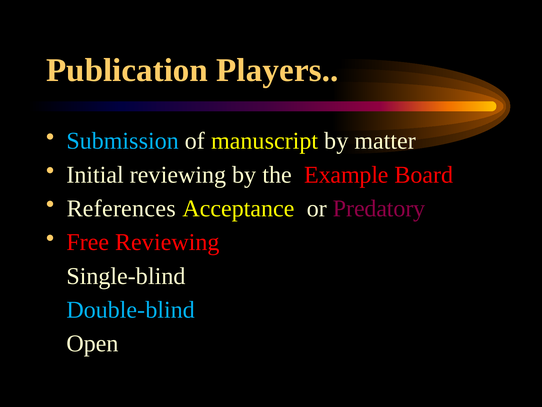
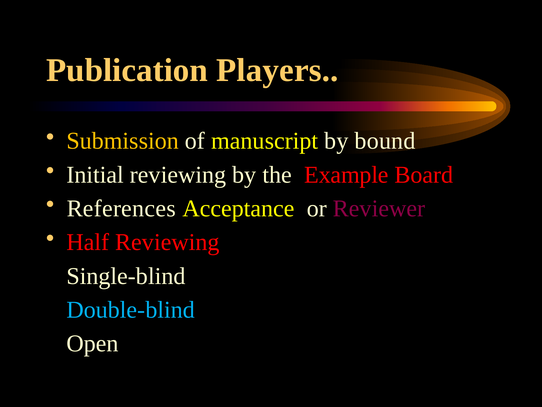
Submission colour: light blue -> yellow (123, 141)
matter: matter -> bound (385, 141)
Predatory: Predatory -> Reviewer (379, 208)
Free: Free -> Half (88, 242)
